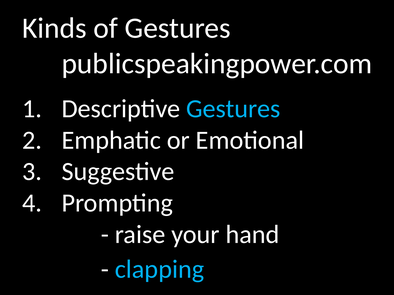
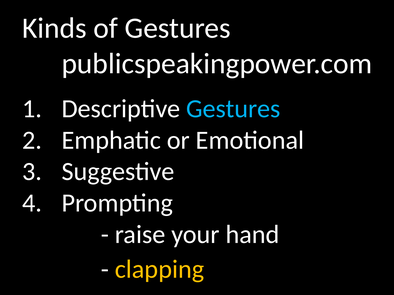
clapping colour: light blue -> yellow (160, 270)
